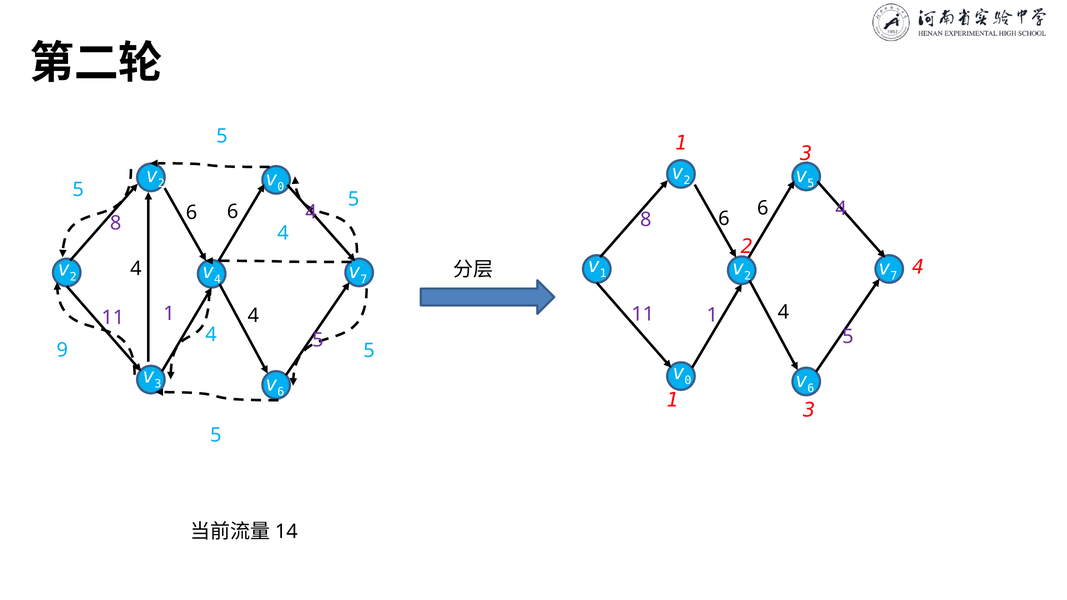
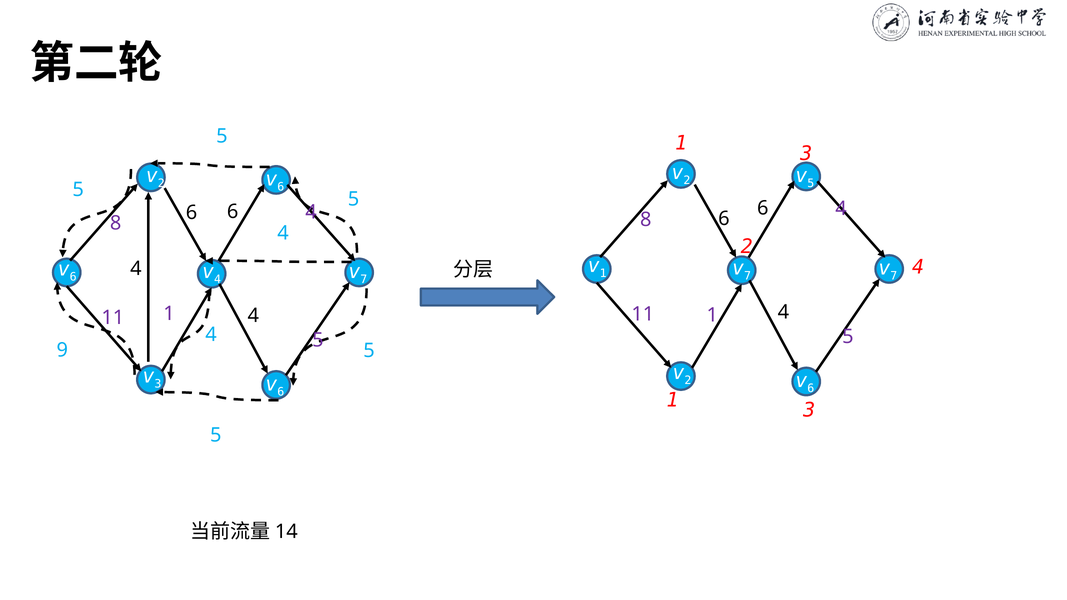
0: 0 -> 6 (281, 187)
2: 2 -> 7 (748, 276)
2: 2 -> 6 (73, 277)
0: 0 -> 2 (688, 380)
